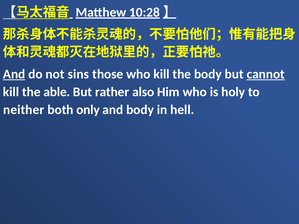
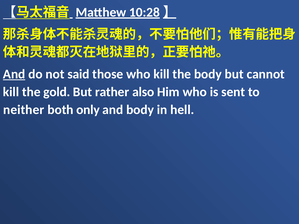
sins: sins -> said (78, 74)
cannot underline: present -> none (266, 74)
able: able -> gold (57, 92)
holy: holy -> sent (233, 92)
